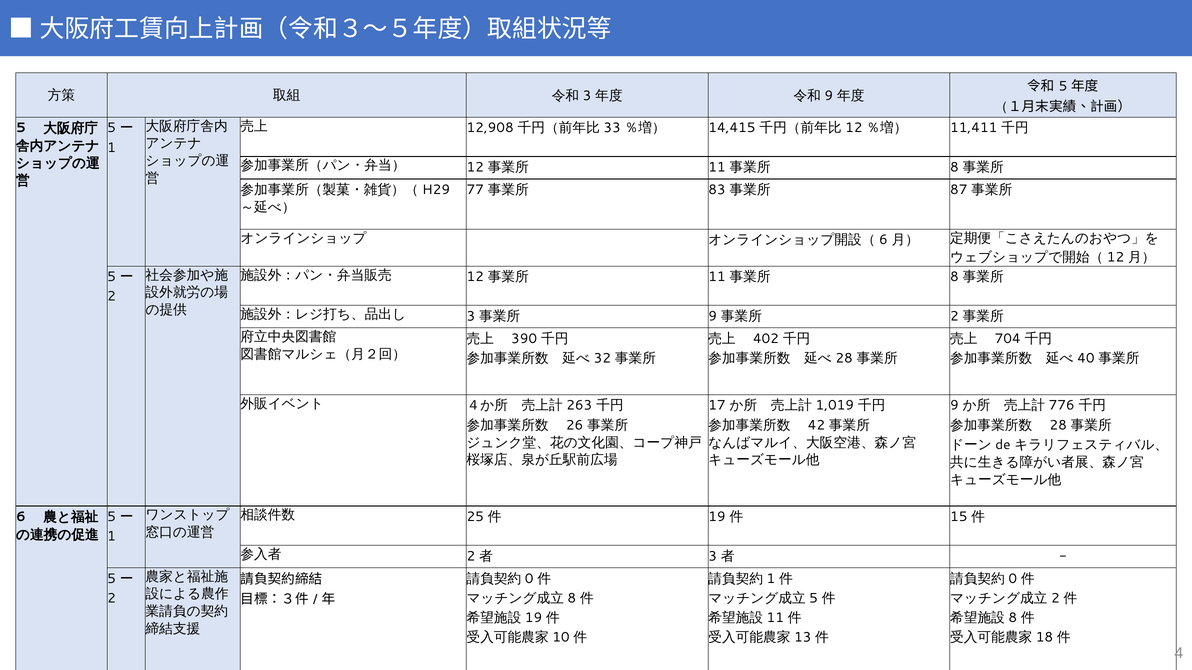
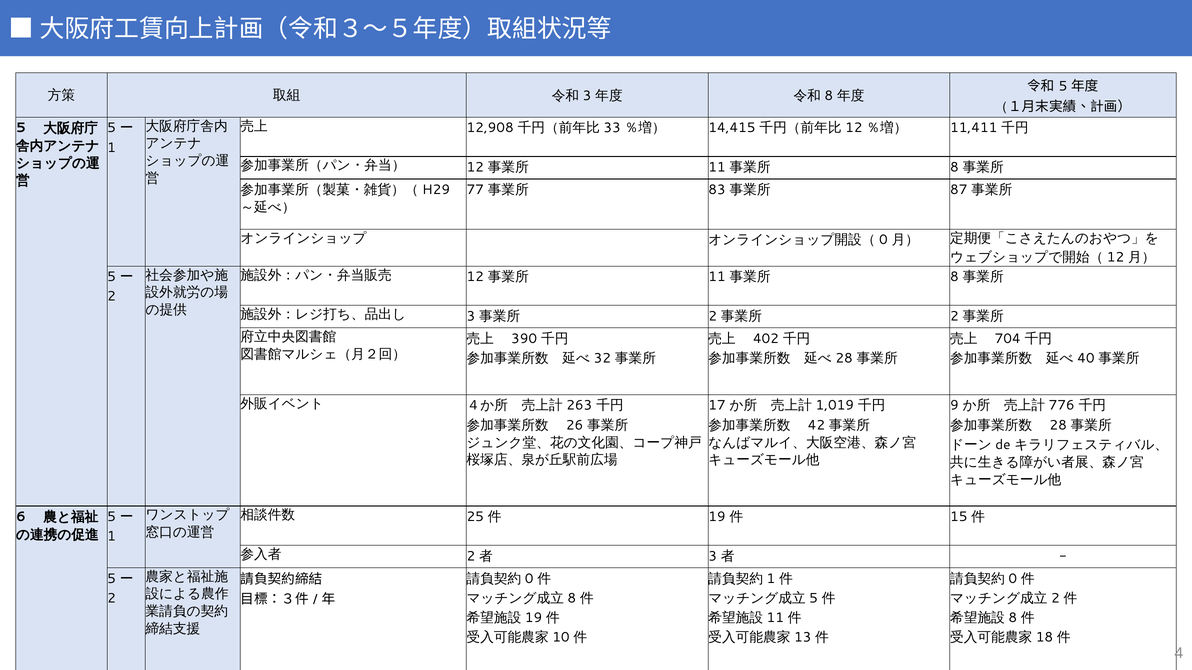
9: 9 -> 8 (829, 96)
6: 6 -> 0 (883, 240)
9: 9 -> 2 (713, 316)
